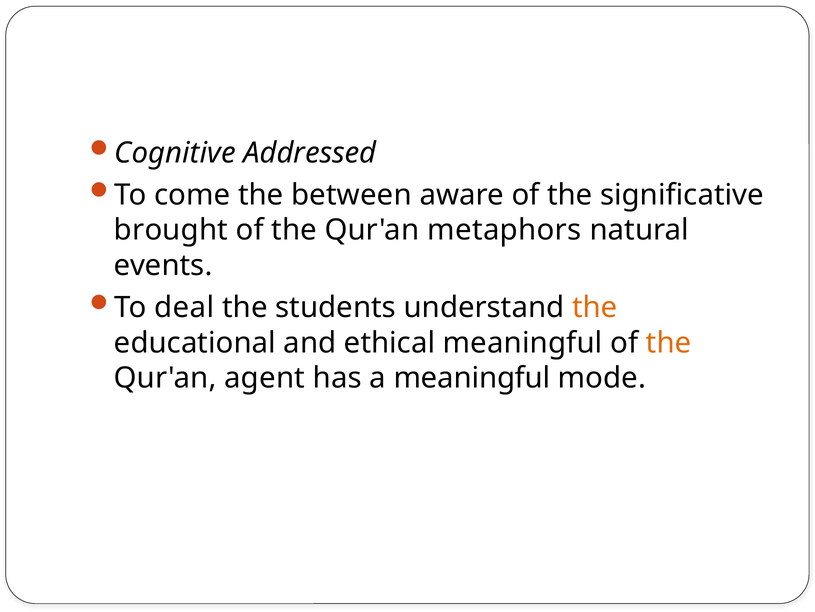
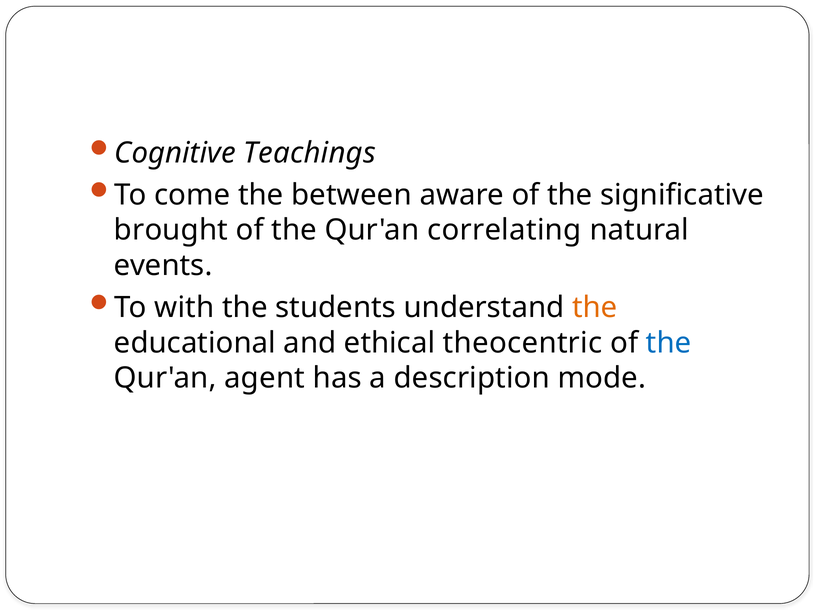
Addressed: Addressed -> Teachings (310, 153)
metaphors: metaphors -> correlating (504, 230)
deal: deal -> with (184, 307)
ethical meaningful: meaningful -> theocentric (523, 342)
the colour: orange -> blue (669, 342)
a meaningful: meaningful -> description (472, 378)
